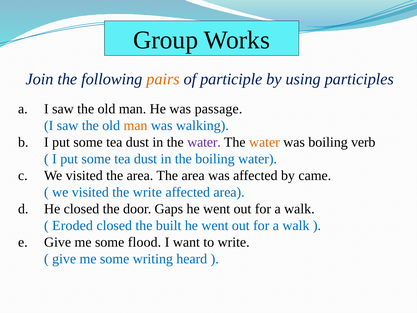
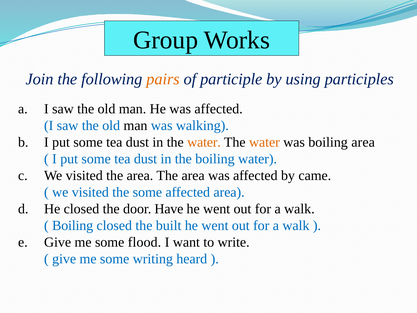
He was passage: passage -> affected (219, 109)
man colour: orange -> black (135, 125)
water colour: purple -> orange (204, 142)
boiling verb: verb -> area (363, 142)
the write: write -> some (147, 192)
Gaps: Gaps -> Have (169, 209)
Eroded: Eroded -> Boiling (73, 225)
